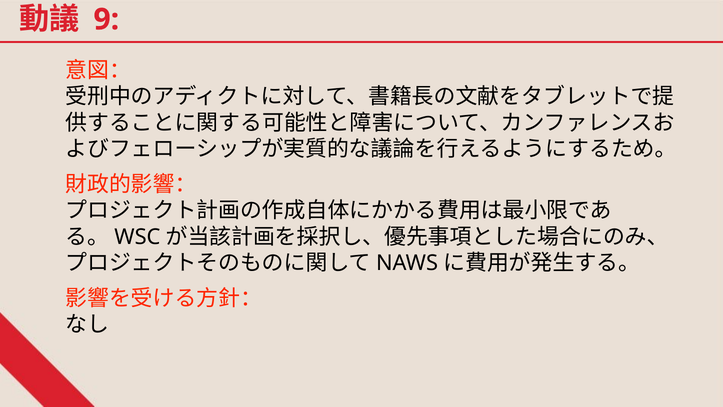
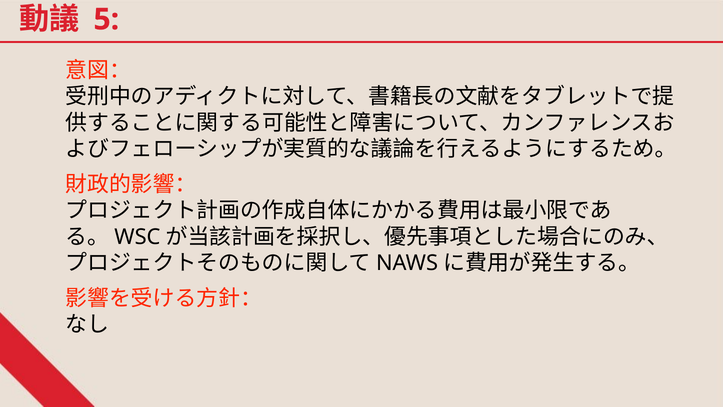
9: 9 -> 5 (106, 19)
